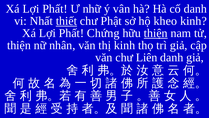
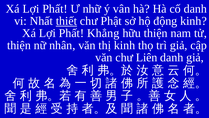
kheo: kheo -> động (165, 21)
Chứng: Chứng -> Khẳng (103, 33)
thiện underline: present -> none (156, 33)
